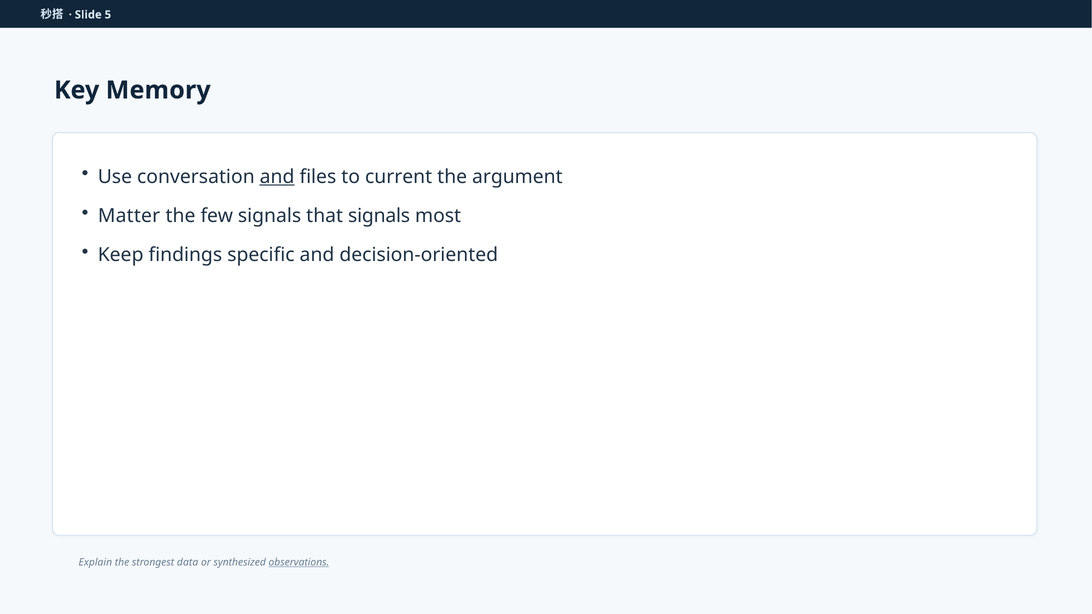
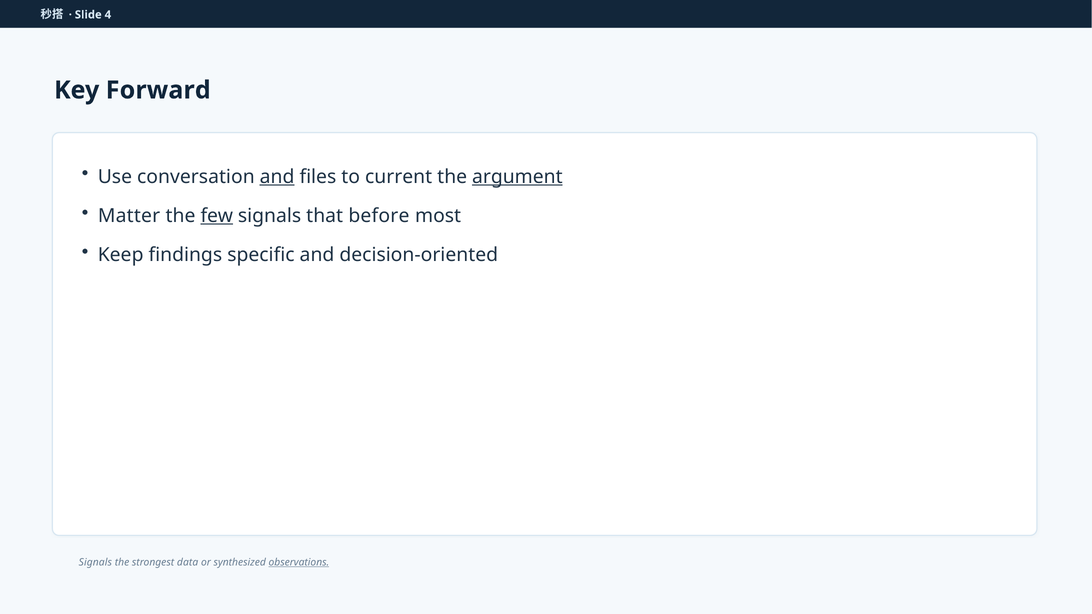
5: 5 -> 4 (108, 15)
Memory: Memory -> Forward (158, 90)
argument underline: none -> present (517, 177)
few underline: none -> present (217, 216)
that signals: signals -> before (379, 216)
Explain: Explain -> Signals (95, 563)
